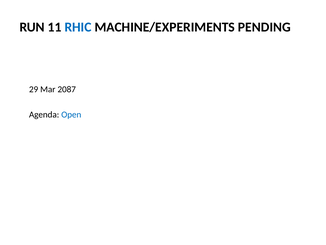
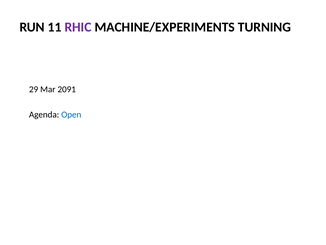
RHIC colour: blue -> purple (78, 27)
PENDING: PENDING -> TURNING (264, 27)
2087: 2087 -> 2091 (67, 89)
